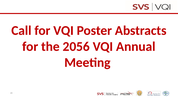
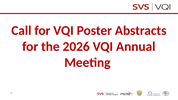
2056: 2056 -> 2026 (76, 47)
